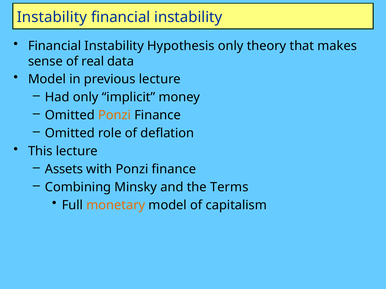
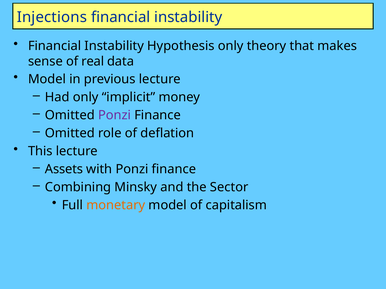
Instability: Instability -> Injections (52, 17)
Ponzi colour: orange -> purple (115, 115)
Terms: Terms -> Sector (229, 187)
